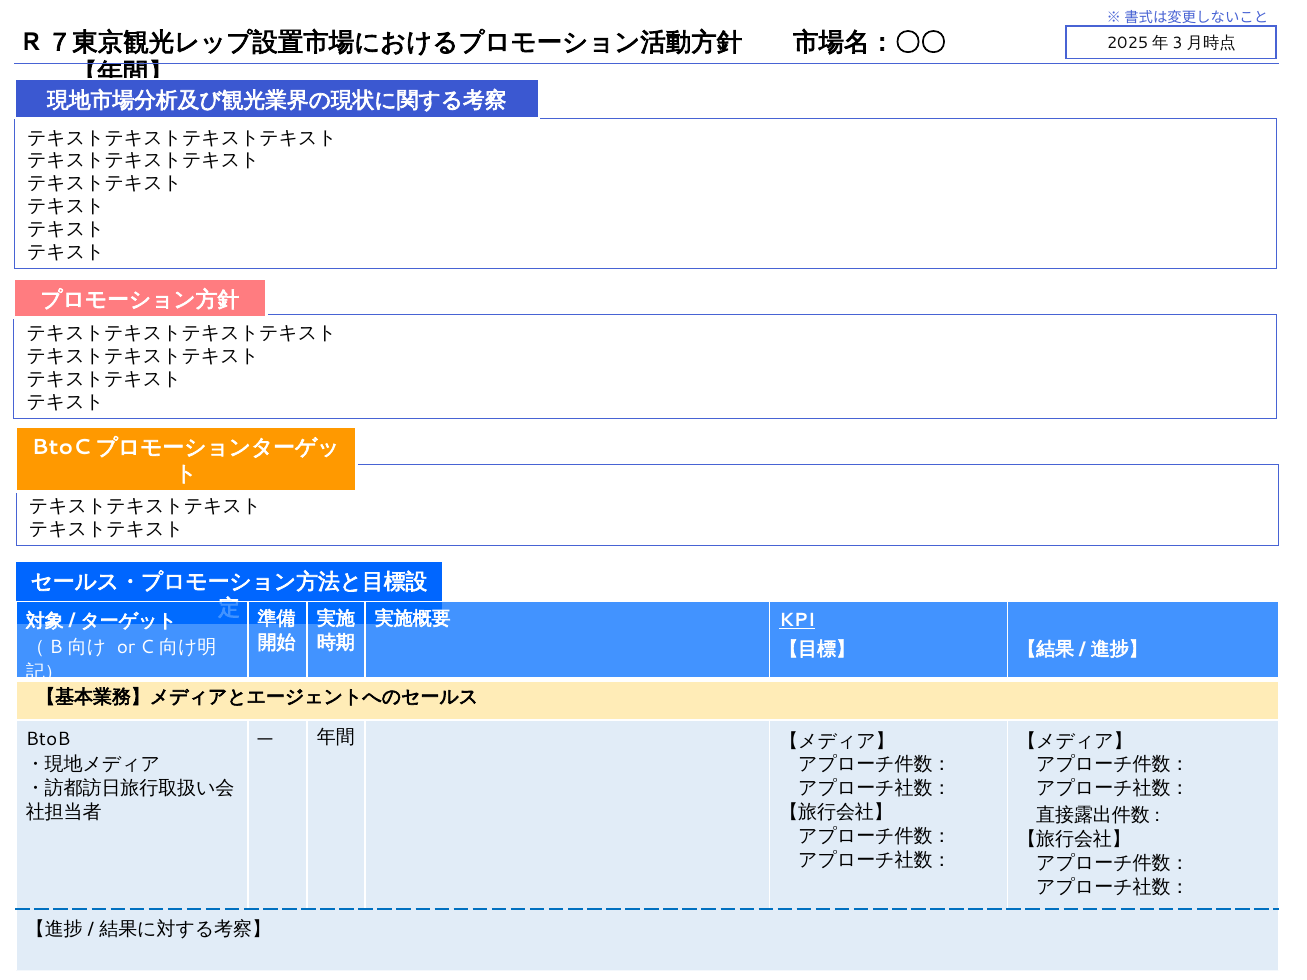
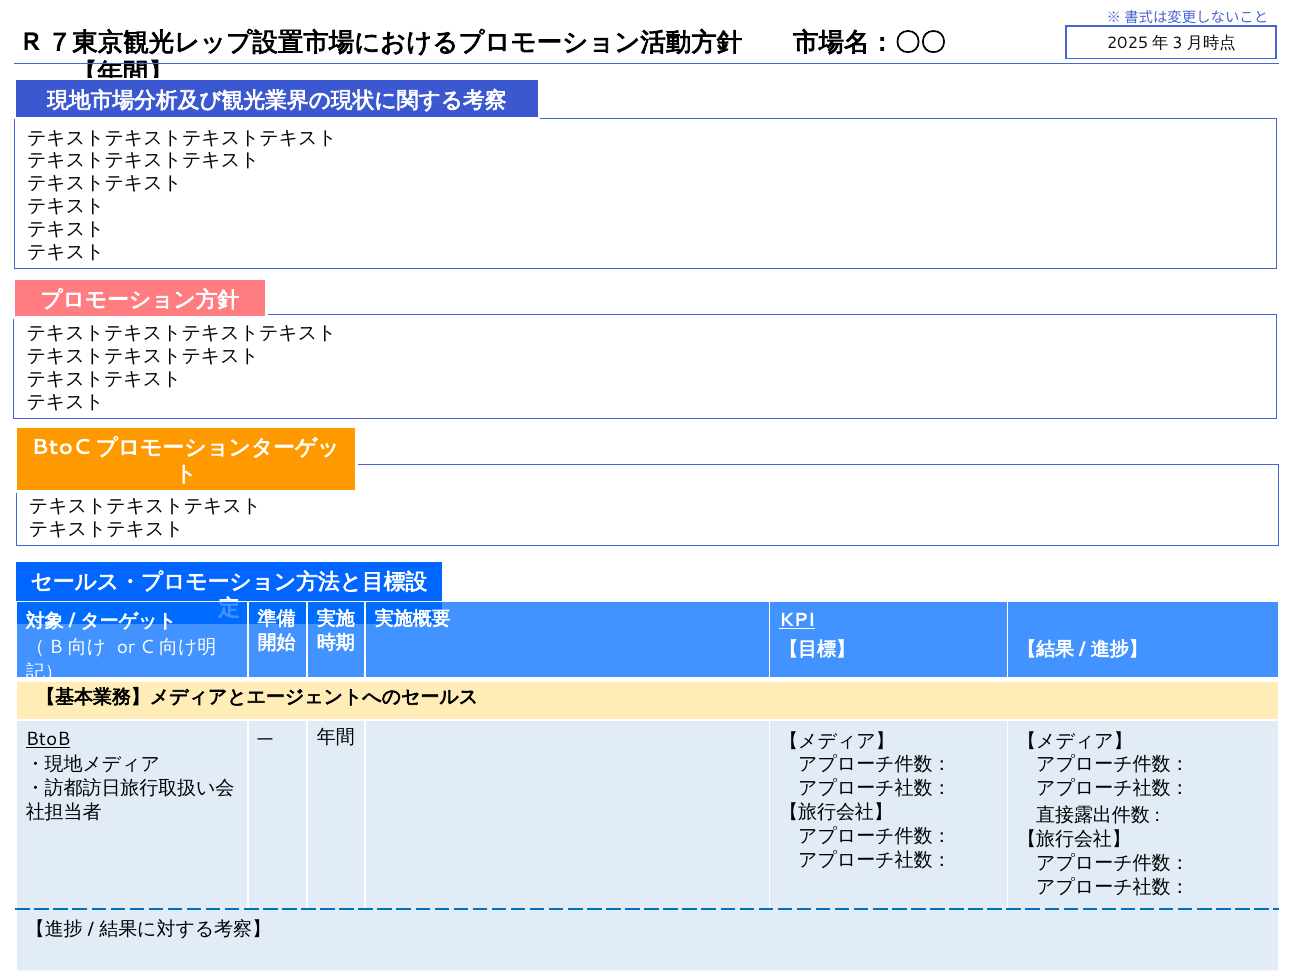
BtoB underline: none -> present (48, 740)
